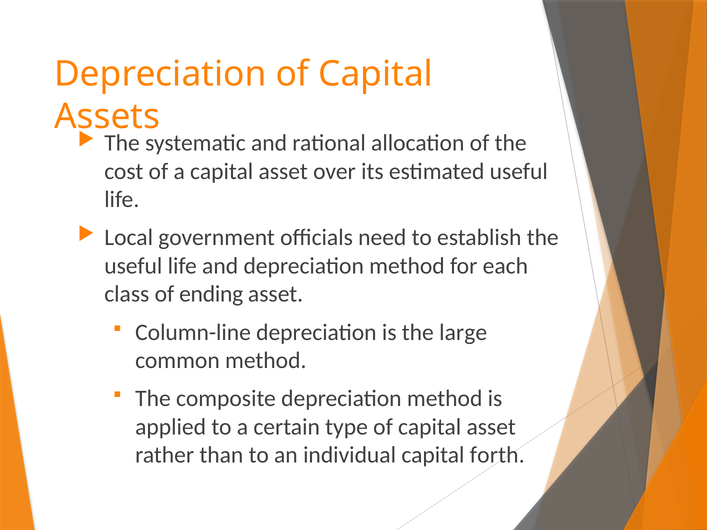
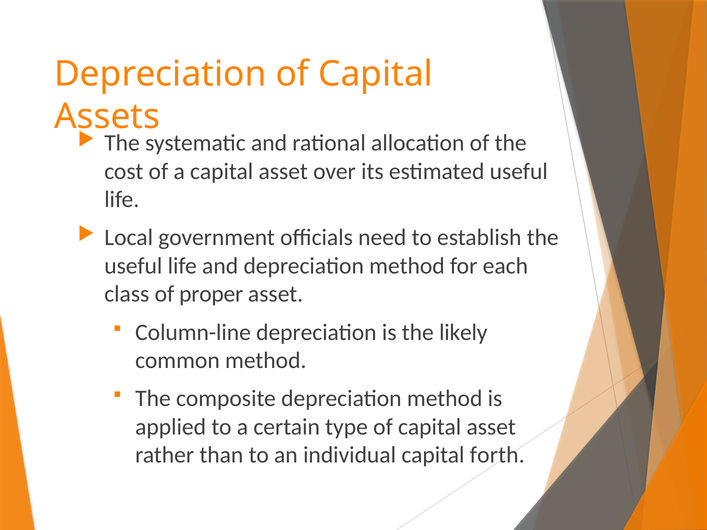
ending: ending -> proper (211, 294)
large: large -> likely (463, 332)
